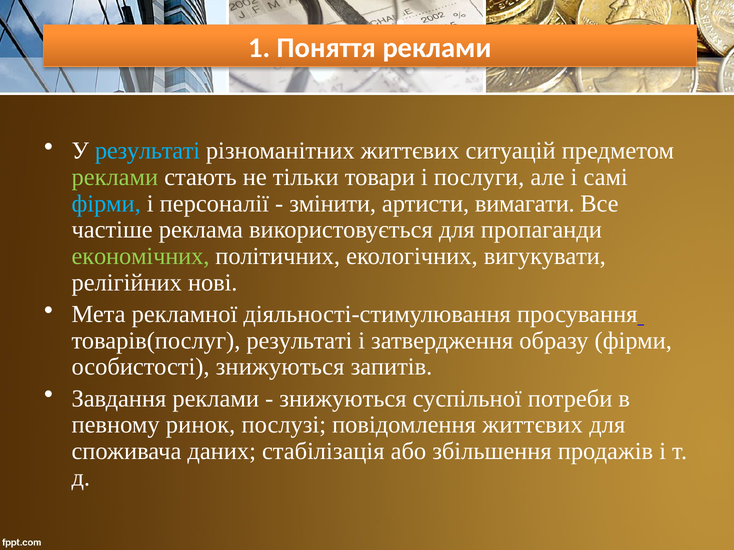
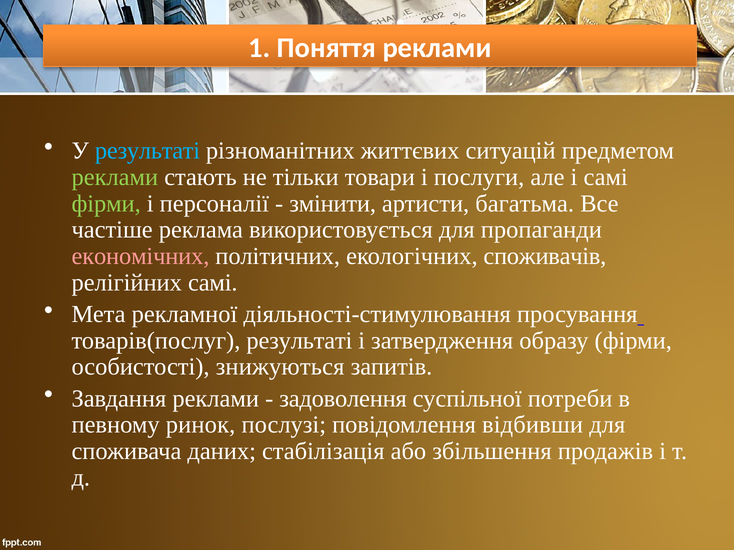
фірми colour: light blue -> light green (106, 204)
вимагати: вимагати -> багатьма (525, 204)
економічних colour: light green -> pink (140, 256)
вигукувати: вигукувати -> споживачів (545, 256)
релігійних нові: нові -> самі (213, 283)
знижуються: знижуються -> задоволення (343, 399)
повідомлення життєвих: життєвих -> відбивши (533, 425)
